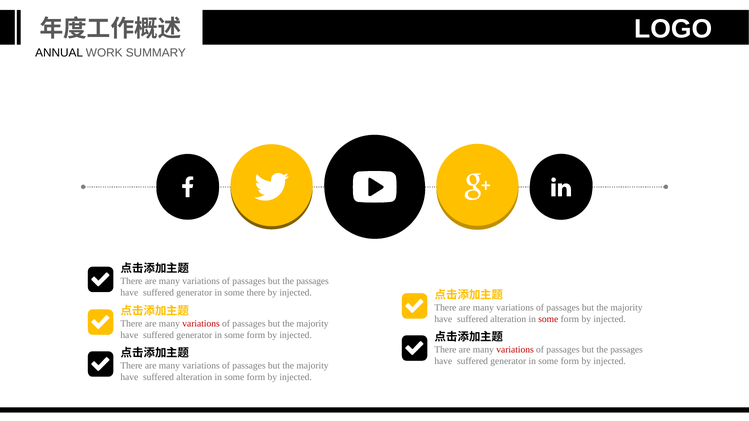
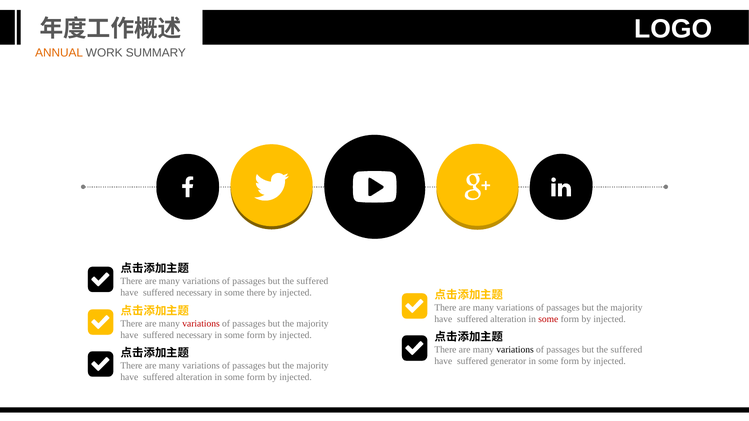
ANNUAL colour: black -> orange (59, 53)
passages: passages -> suffered (312, 281)
generator: generator -> necessary (194, 293)
generator: generator -> necessary (194, 335)
variations colour: red -> black (515, 350)
passages: passages -> suffered (626, 350)
